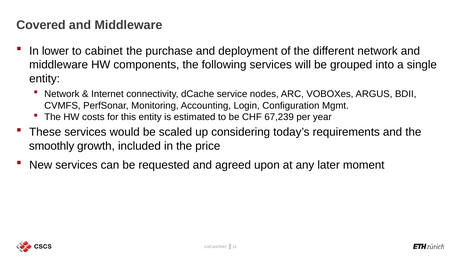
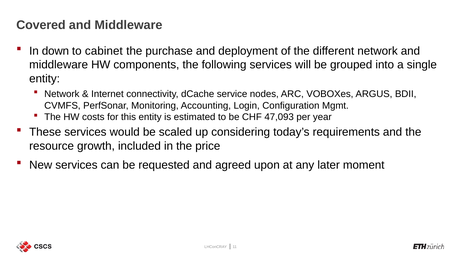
lower: lower -> down (55, 51)
67,239: 67,239 -> 47,093 (279, 117)
smoothly: smoothly -> resource (52, 146)
